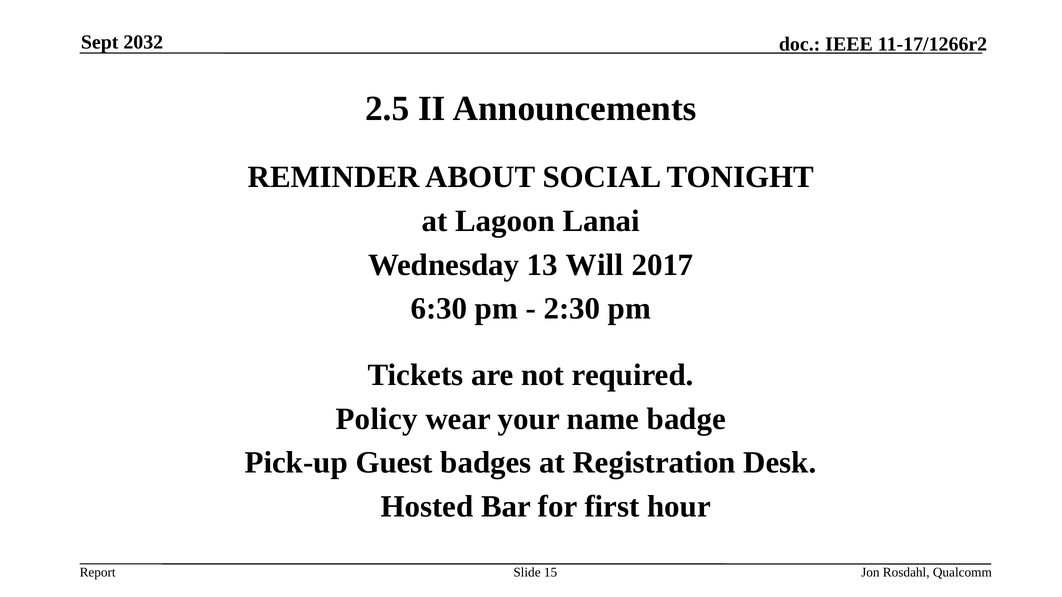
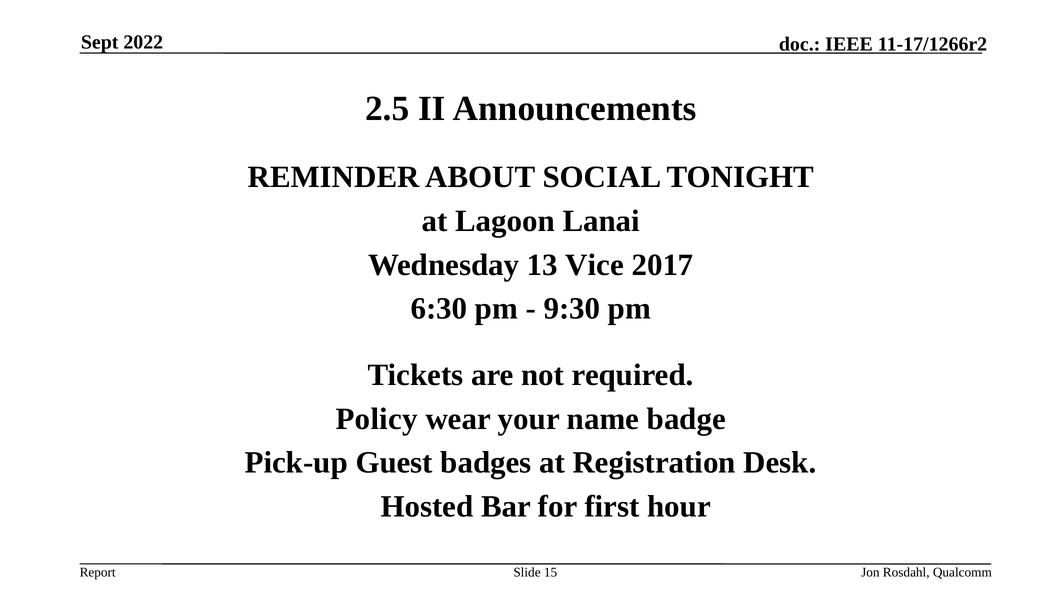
2032: 2032 -> 2022 (143, 42)
Will: Will -> Vice (595, 265)
2:30: 2:30 -> 9:30 (572, 309)
